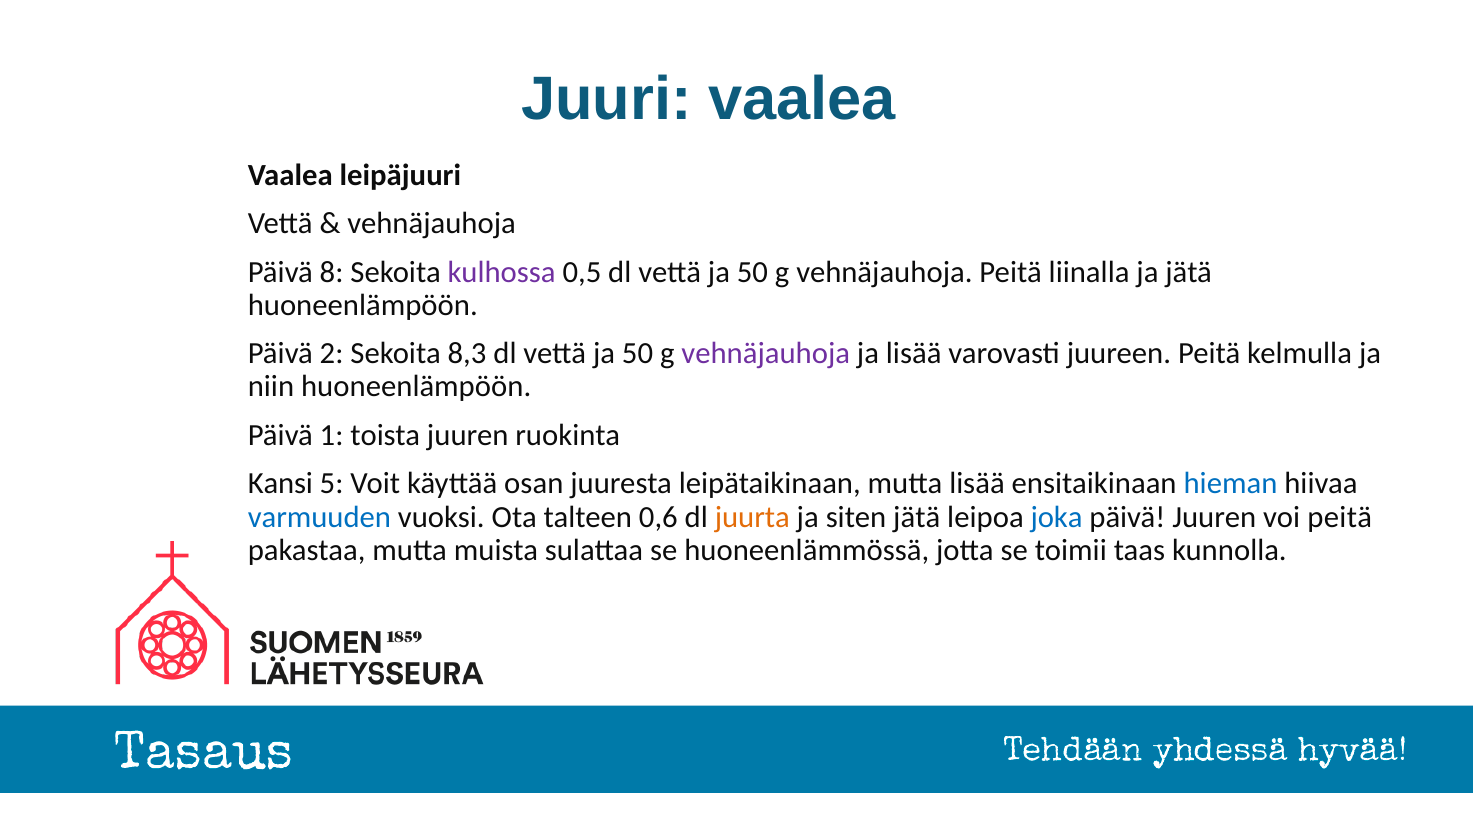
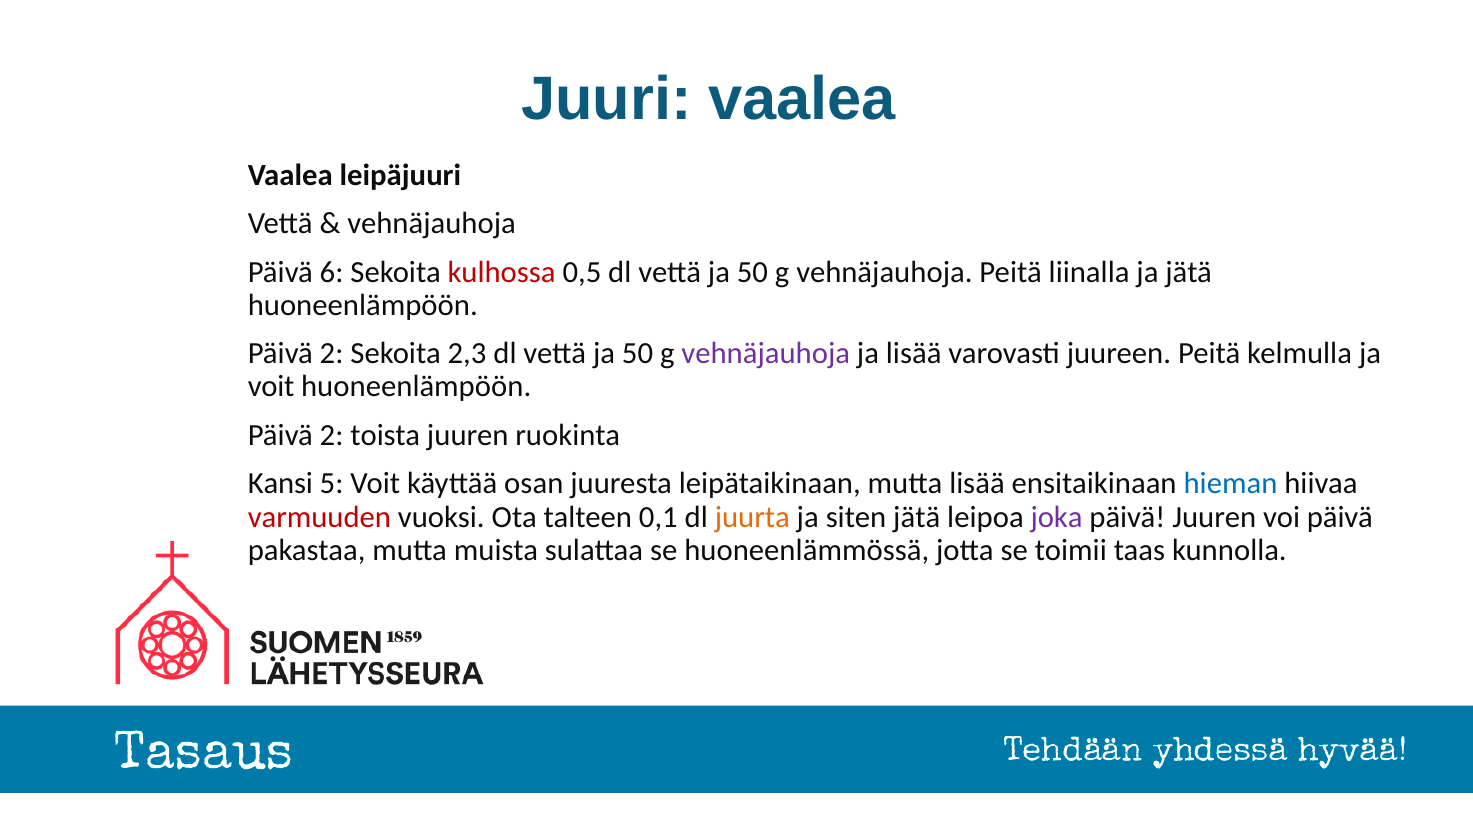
8: 8 -> 6 (332, 272)
kulhossa colour: purple -> red (502, 272)
8,3: 8,3 -> 2,3 (467, 354)
niin: niin -> voit (271, 387)
1: 1 -> 2 (332, 436)
varmuuden colour: blue -> red (319, 517)
0,6: 0,6 -> 0,1 (658, 517)
joka colour: blue -> purple (1057, 517)
voi peitä: peitä -> päivä (1340, 517)
